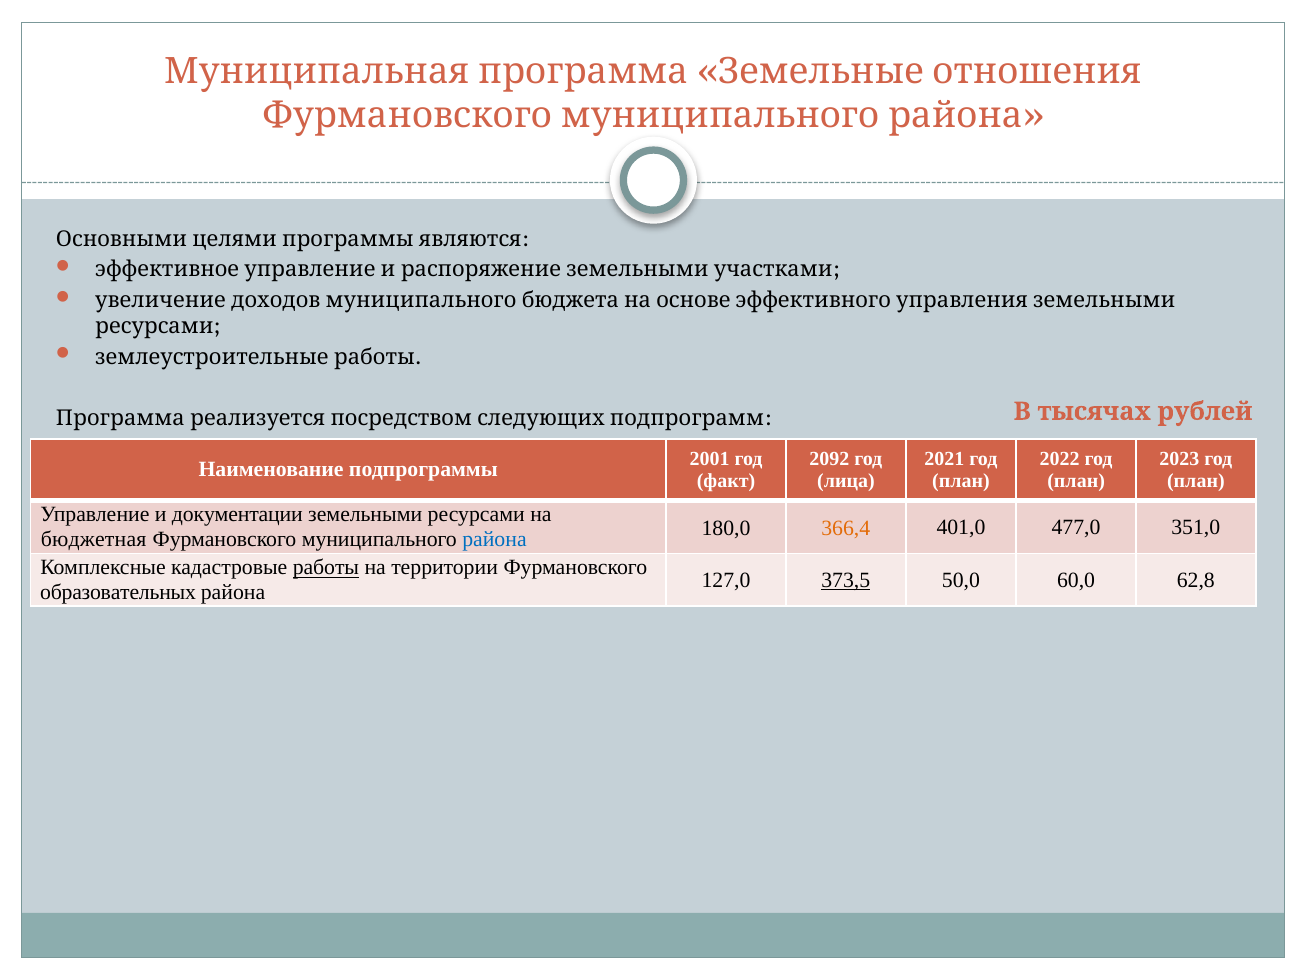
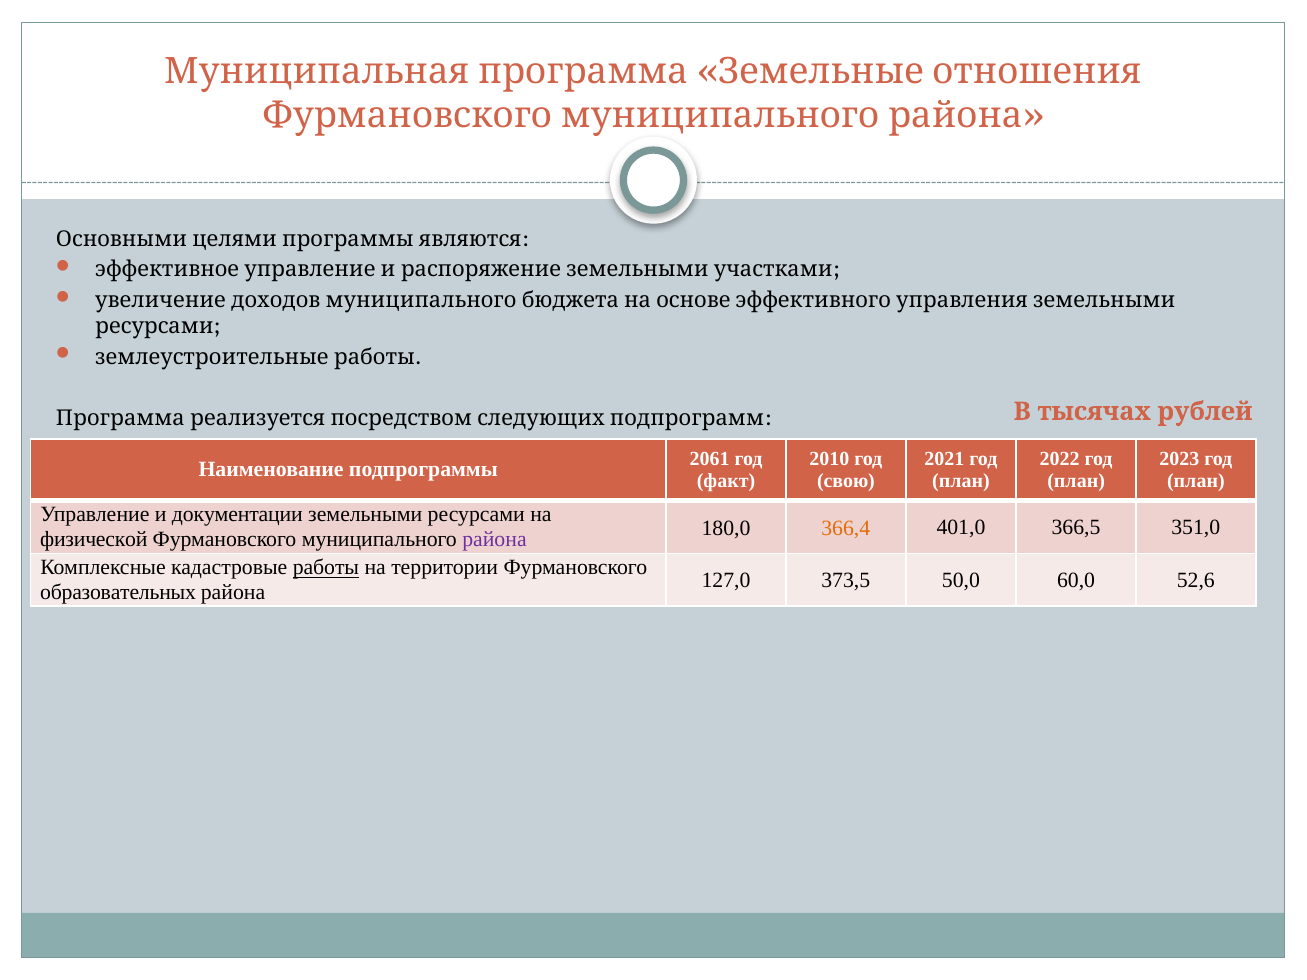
2001: 2001 -> 2061 (710, 459)
2092: 2092 -> 2010 (829, 459)
лица: лица -> свою (846, 481)
бюджетная: бюджетная -> физической (94, 539)
района colour: blue -> purple (494, 539)
477,0: 477,0 -> 366,5 (1076, 527)
373,5 underline: present -> none (846, 580)
62,8: 62,8 -> 52,6 (1196, 580)
